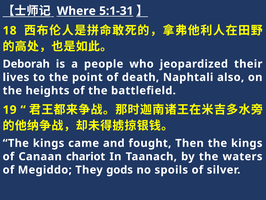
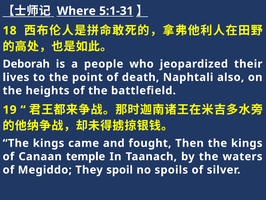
chariot: chariot -> temple (86, 156)
gods: gods -> spoil (120, 169)
